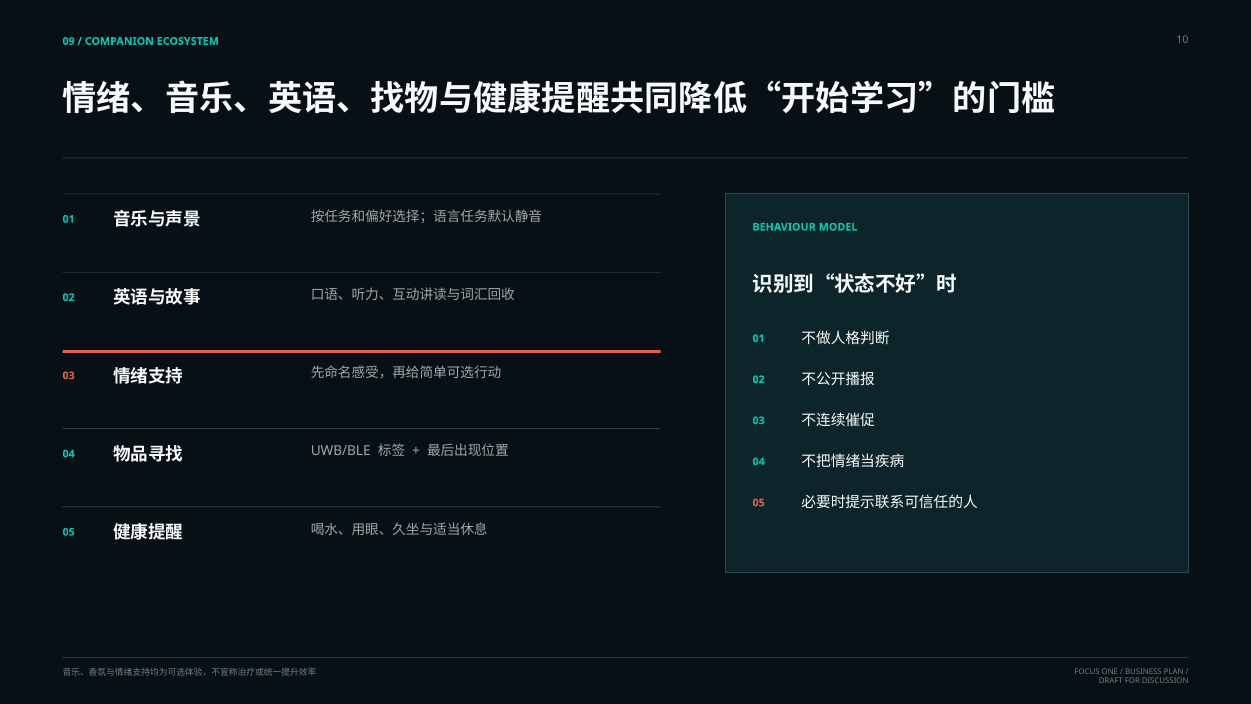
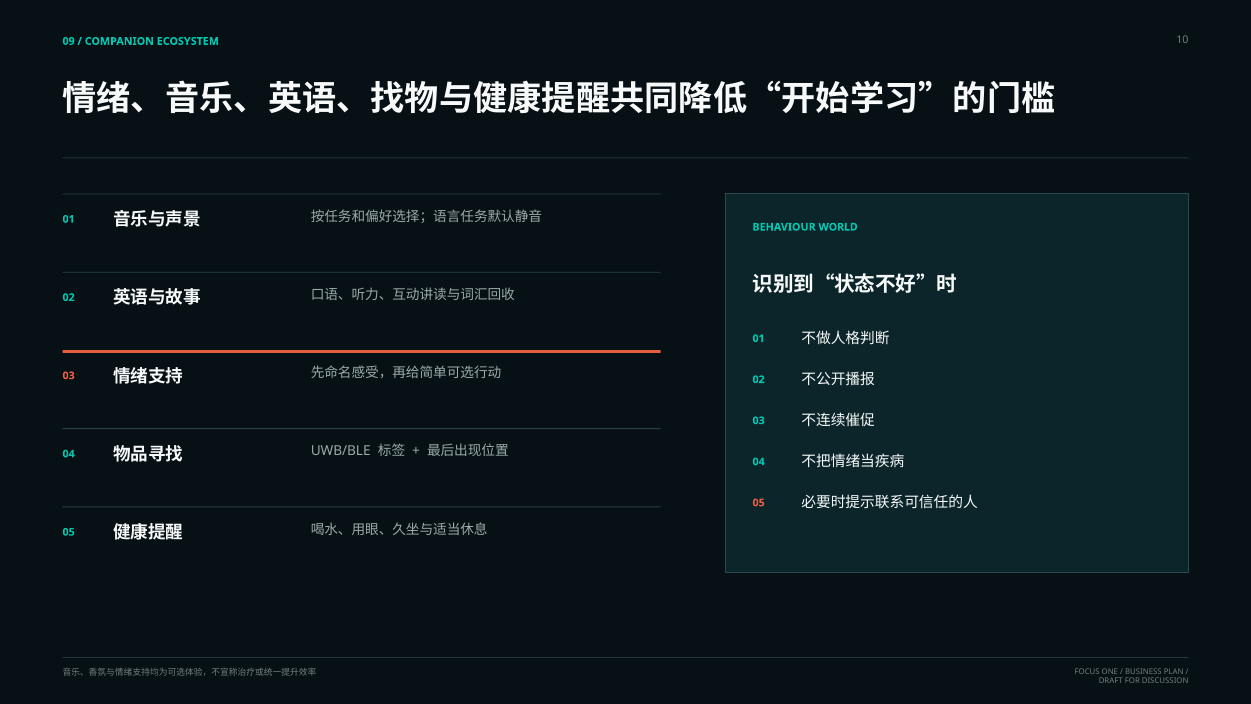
MODEL: MODEL -> WORLD (838, 227)
